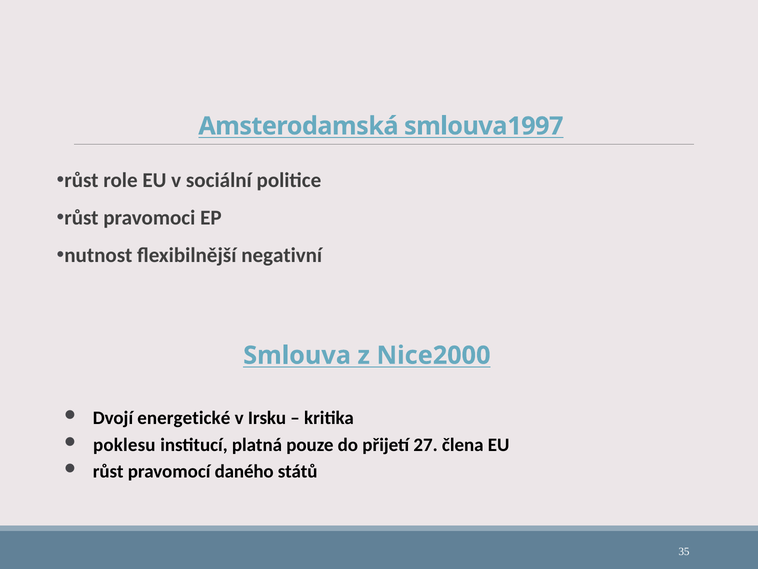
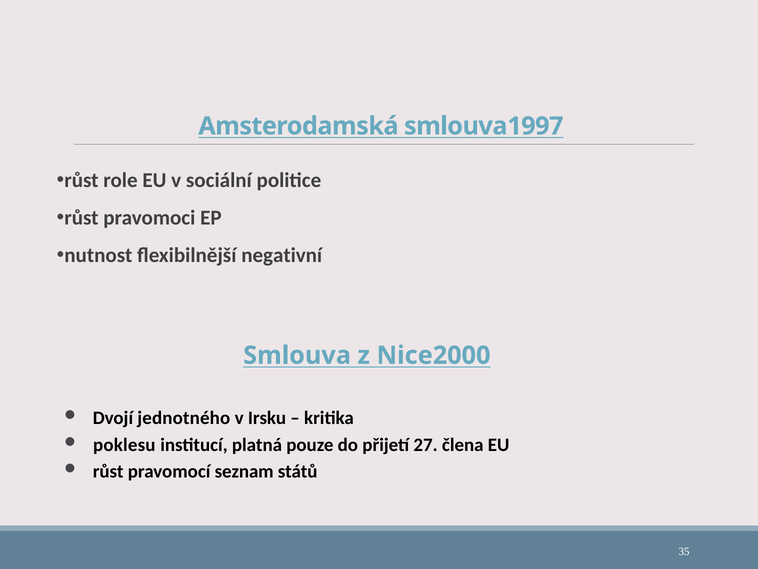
energetické: energetické -> jednotného (184, 418)
daného: daného -> seznam (244, 471)
